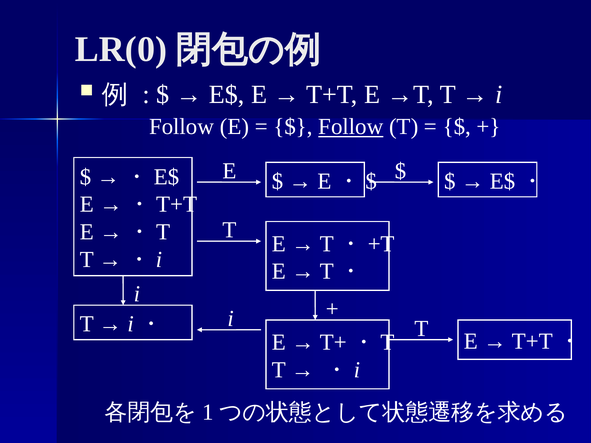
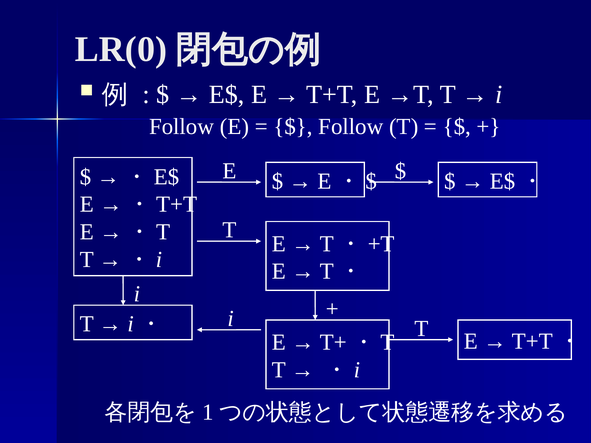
Follow underline: present -> none (351, 127)
